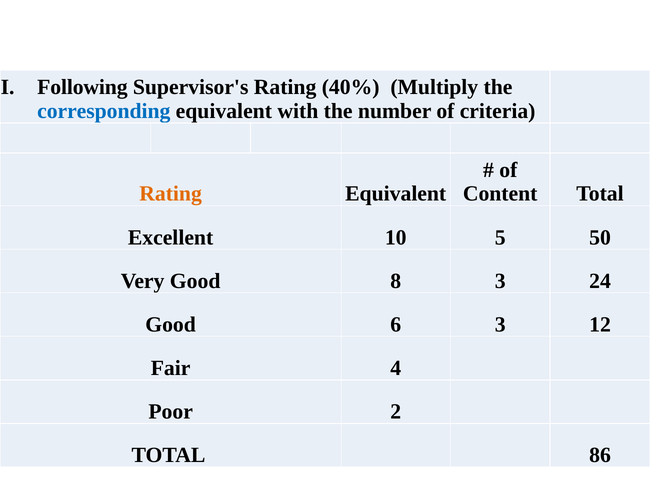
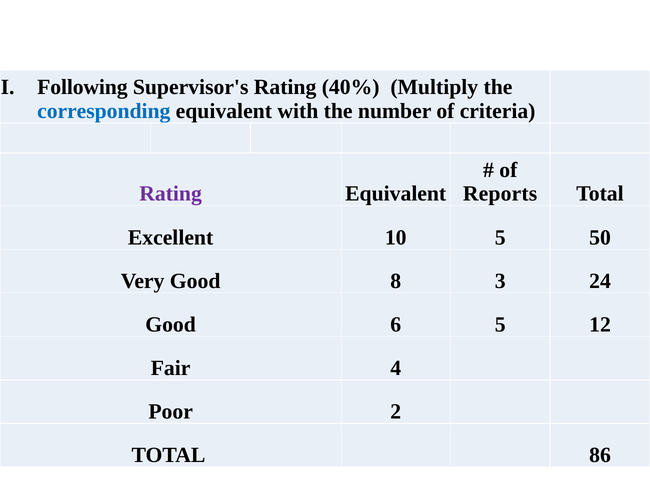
Rating colour: orange -> purple (171, 194)
Content: Content -> Reports (500, 194)
6 3: 3 -> 5 (500, 325)
